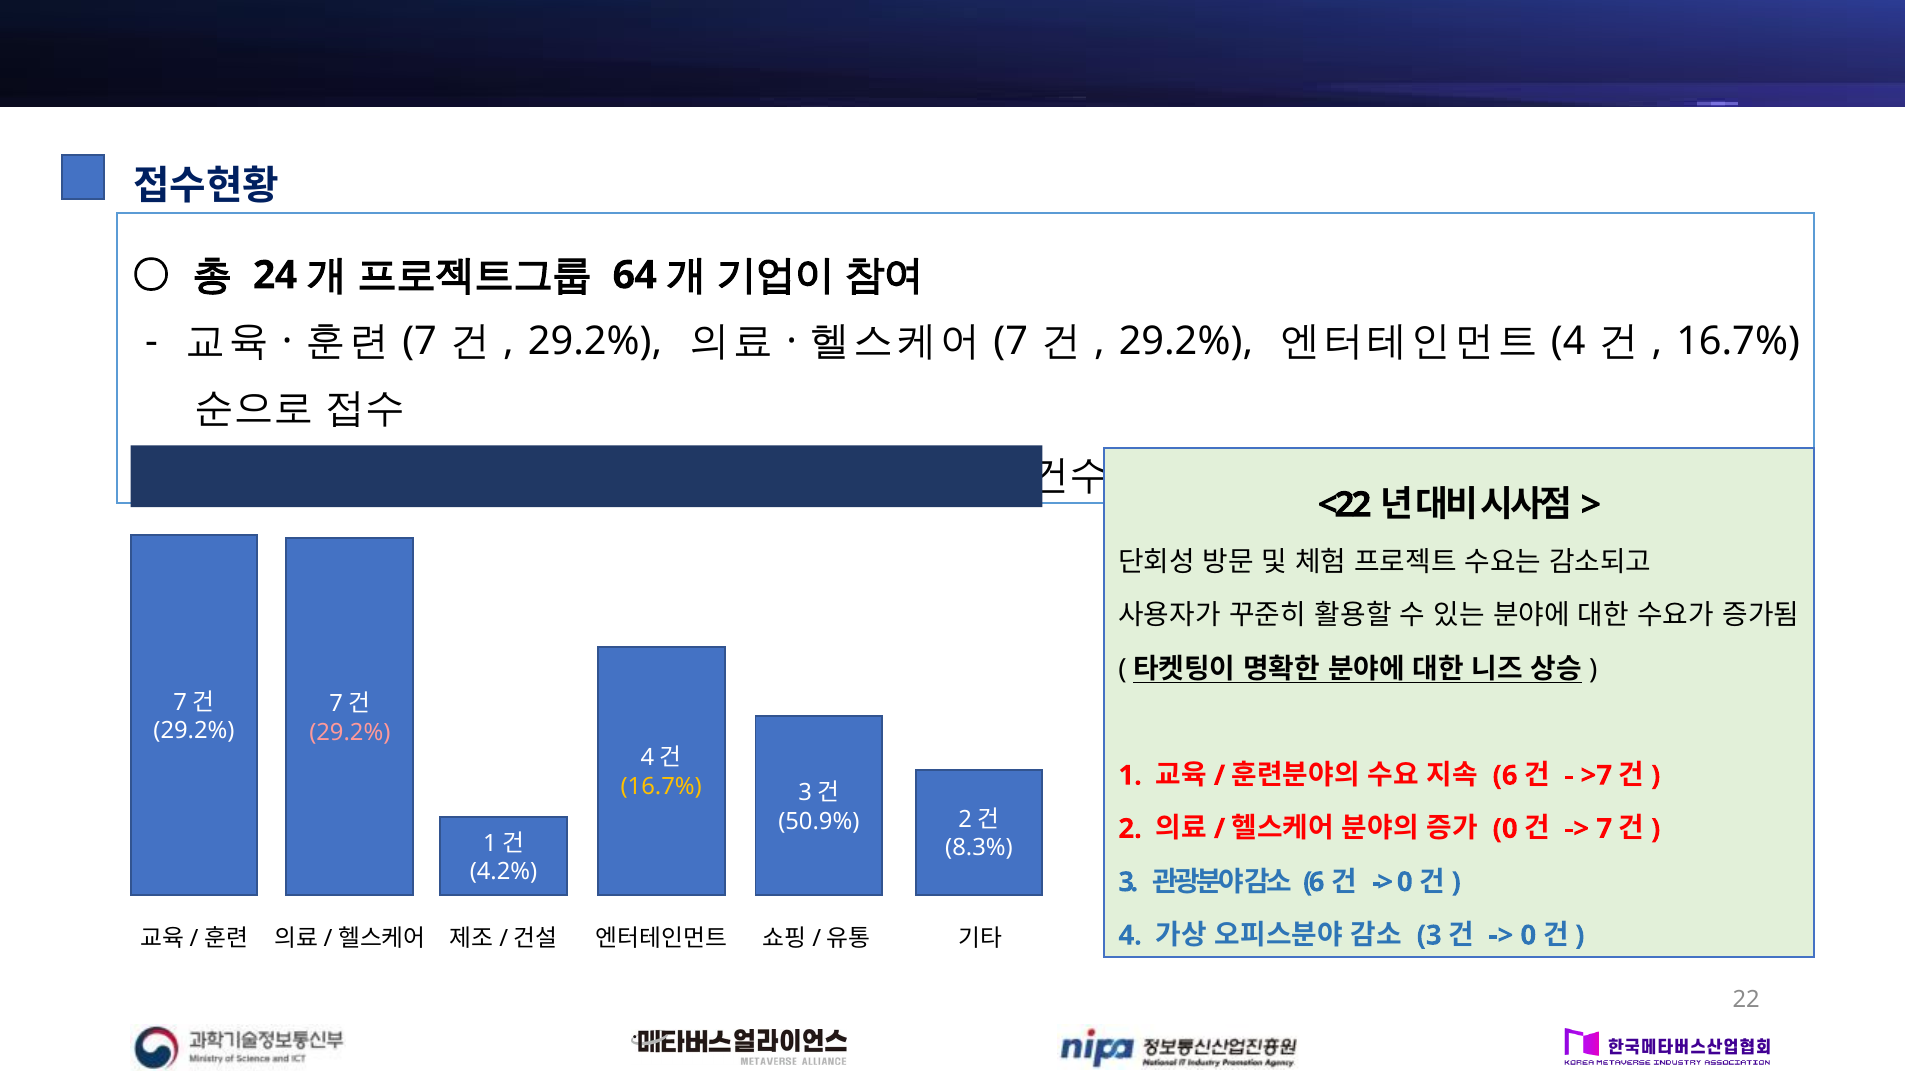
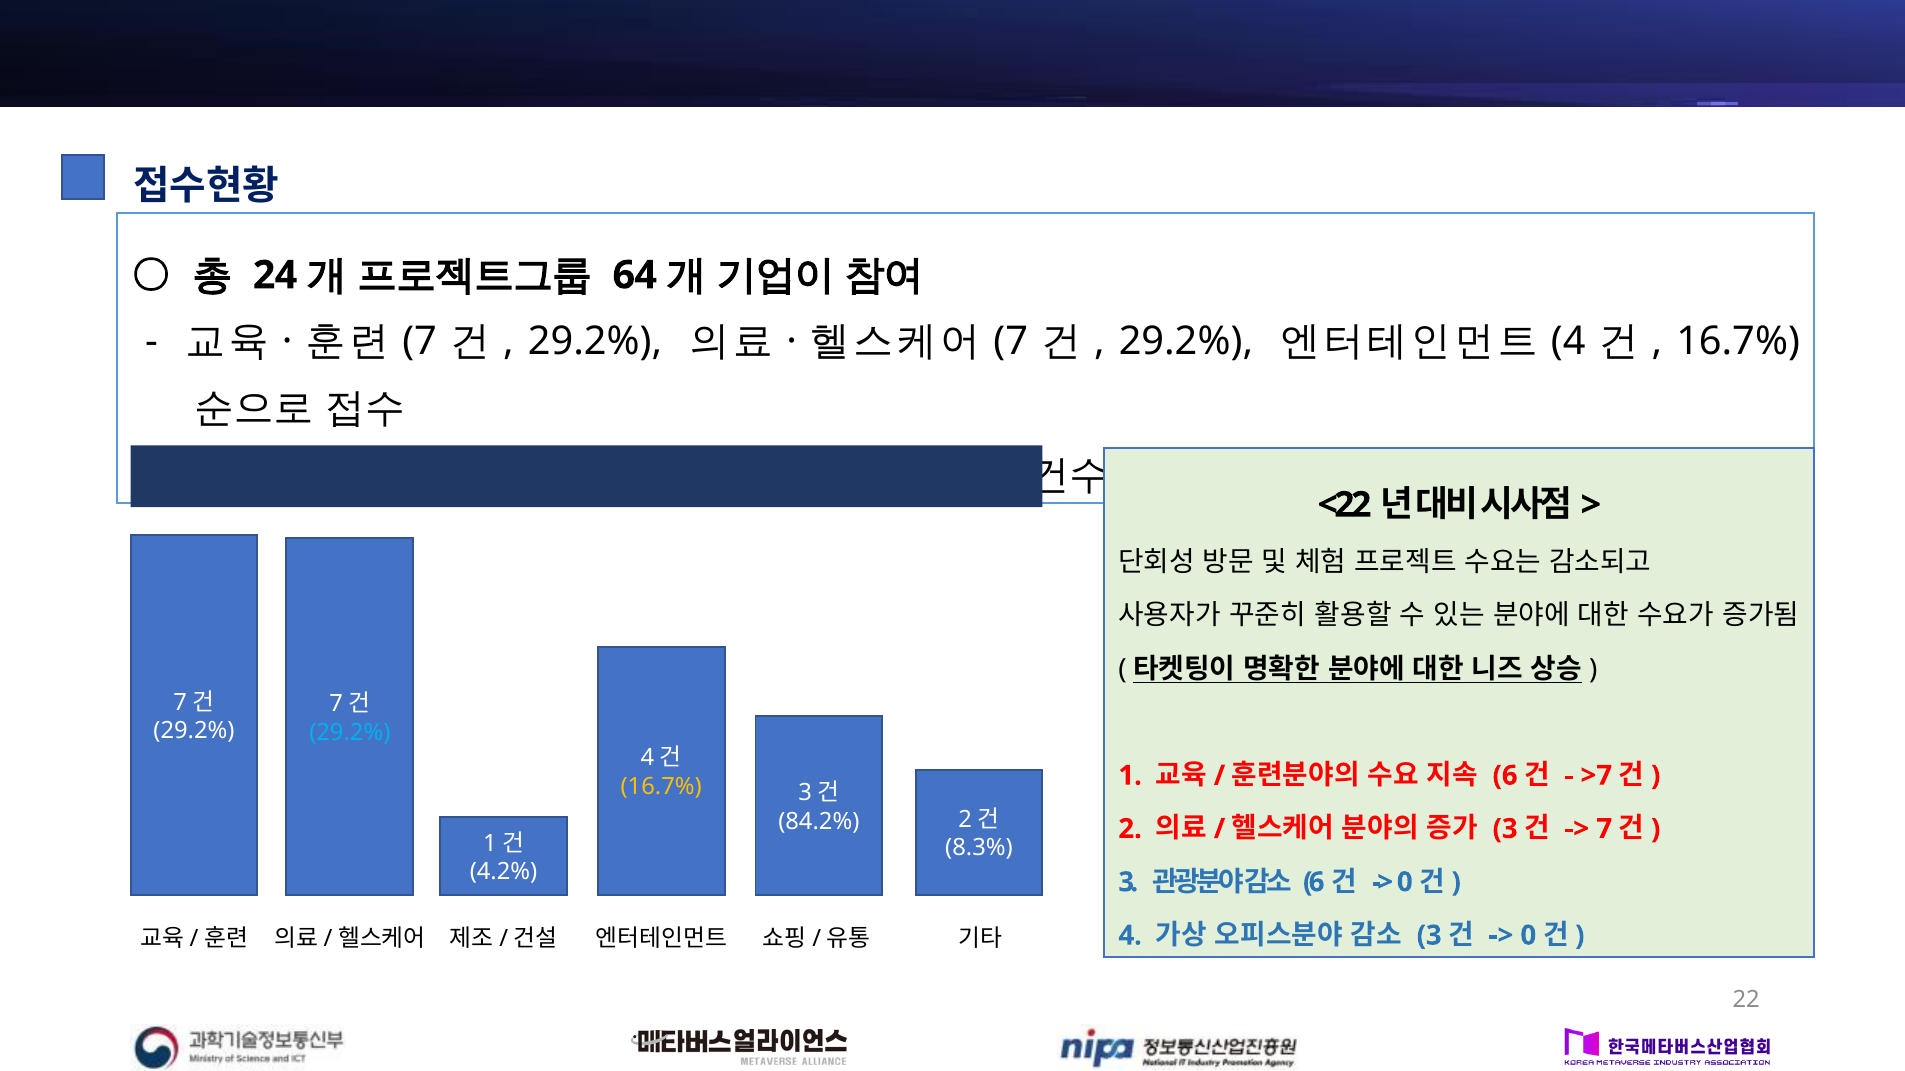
29.2% colour: pink -> light blue (350, 733)
50.9%: 50.9% -> 84.2% (819, 822)
0: 0 -> 3 (1505, 829)
